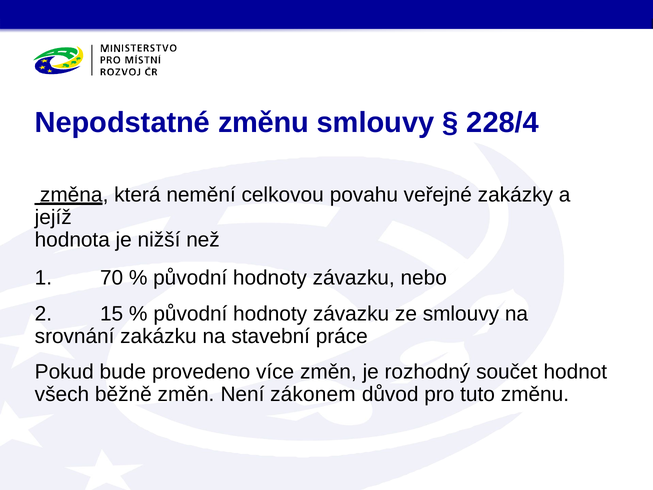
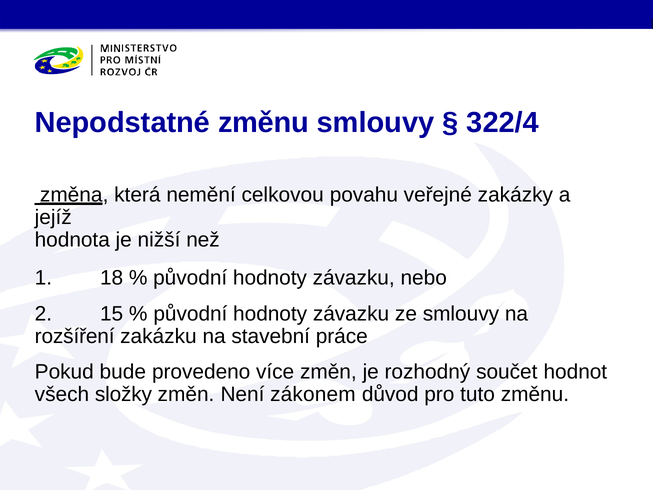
228/4: 228/4 -> 322/4 (503, 123)
70: 70 -> 18 (112, 278)
srovnání: srovnání -> rozšíření (75, 336)
běžně: běžně -> složky (123, 394)
